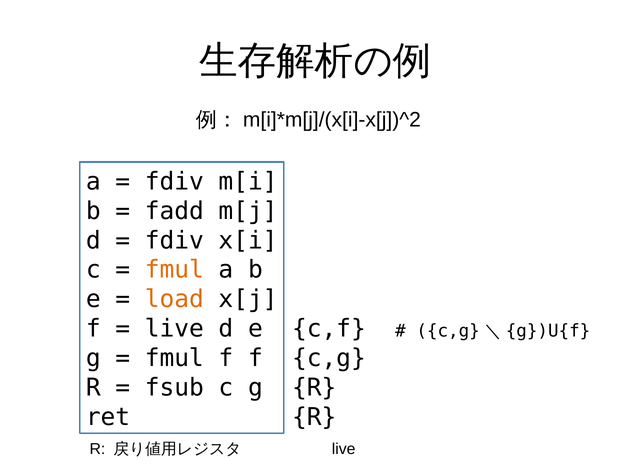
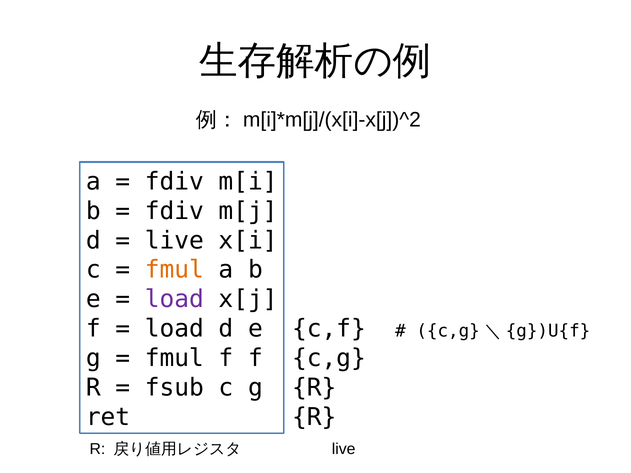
fadd: fadd -> fdiv (174, 211)
fdiv: fdiv -> live (174, 241)
load colour: orange -> purple (174, 299)
live: live -> load (174, 329)
